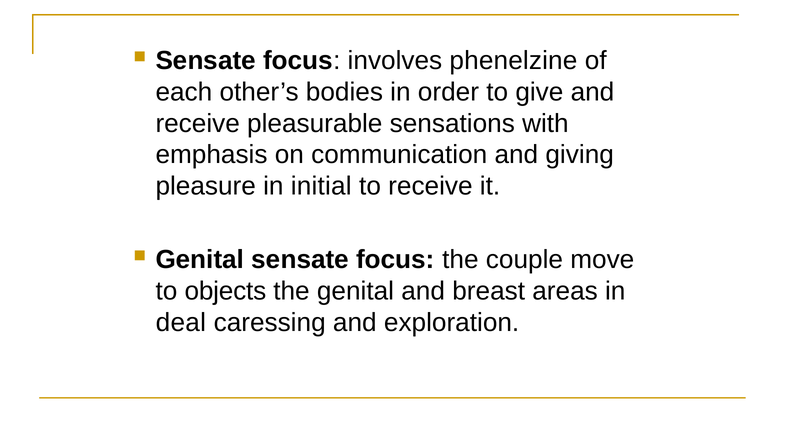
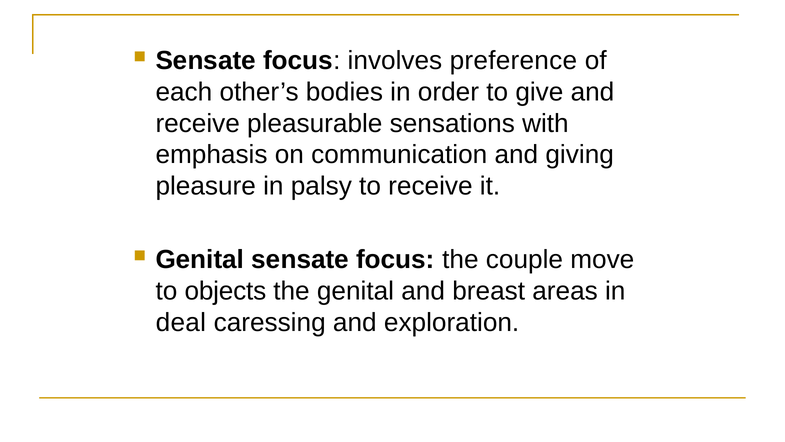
phenelzine: phenelzine -> preference (513, 60)
initial: initial -> palsy (321, 186)
